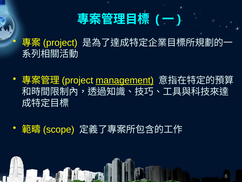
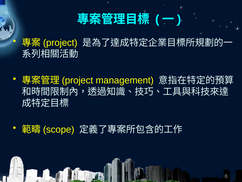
management underline: present -> none (125, 80)
